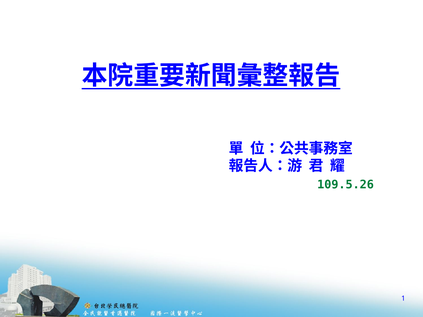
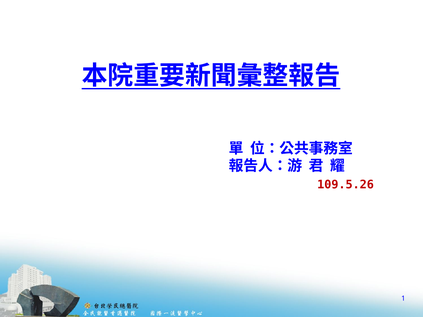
109.5.26 colour: green -> red (346, 185)
